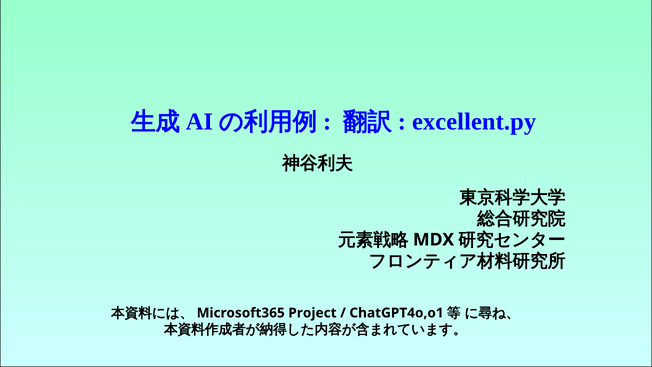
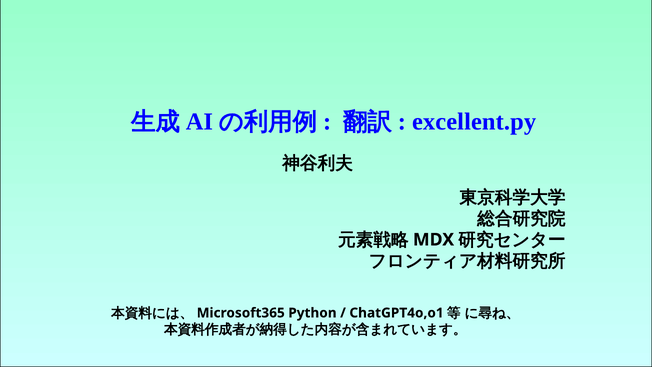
Project: Project -> Python (312, 313)
